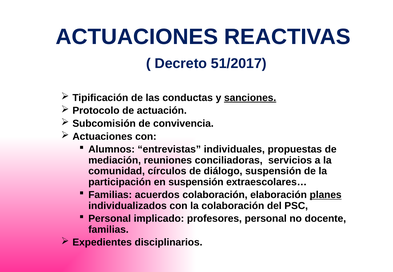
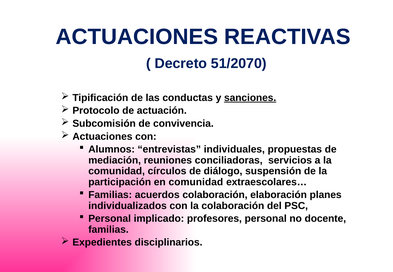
51/2017: 51/2017 -> 51/2070 (239, 64)
en suspensión: suspensión -> comunidad (196, 182)
planes underline: present -> none (326, 195)
